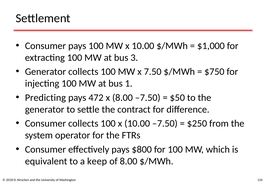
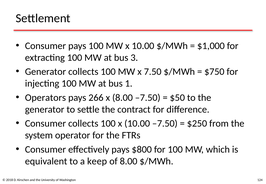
Predicting: Predicting -> Operators (45, 98)
472: 472 -> 266 (96, 98)
